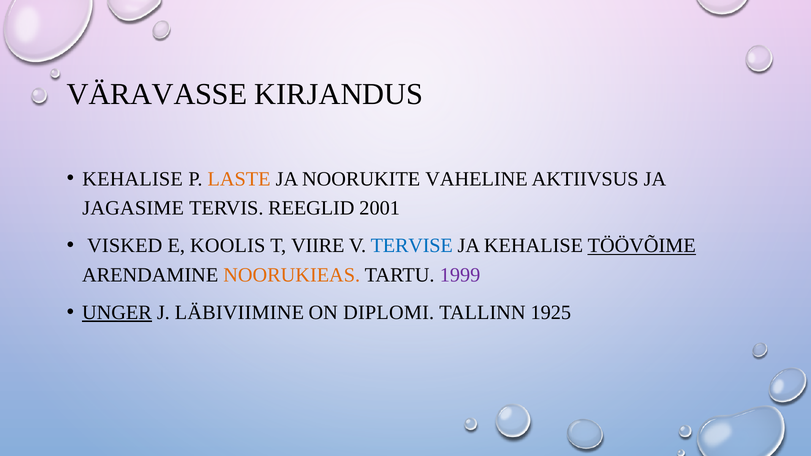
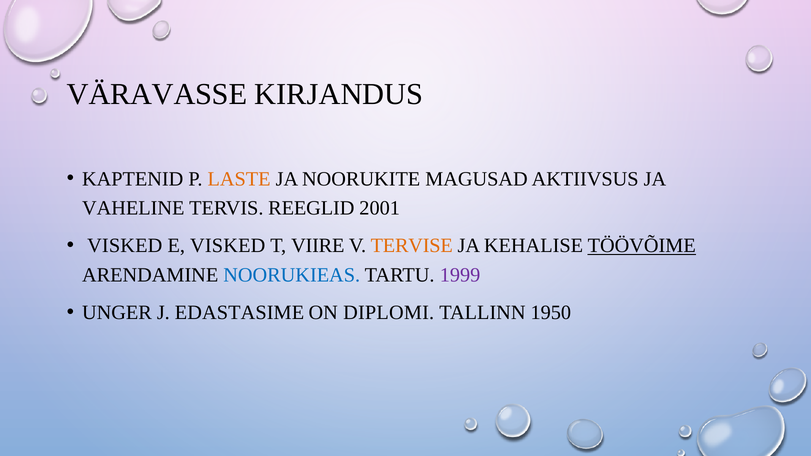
KEHALISE: KEHALISE -> KAPTENID (133, 179)
VAHELINE: VAHELINE -> MAGUSAD (477, 179)
JAGASIME: JAGASIME -> VAHELINE (133, 208)
E KOOLIS: KOOLIS -> VISKED (228, 246)
TERVISE colour: blue -> orange (412, 246)
NOORUKIEAS colour: orange -> blue (292, 275)
UNGER underline: present -> none (117, 313)
LÄBIVIIMINE: LÄBIVIIMINE -> EDASTASIME (239, 313)
1925: 1925 -> 1950 (551, 313)
